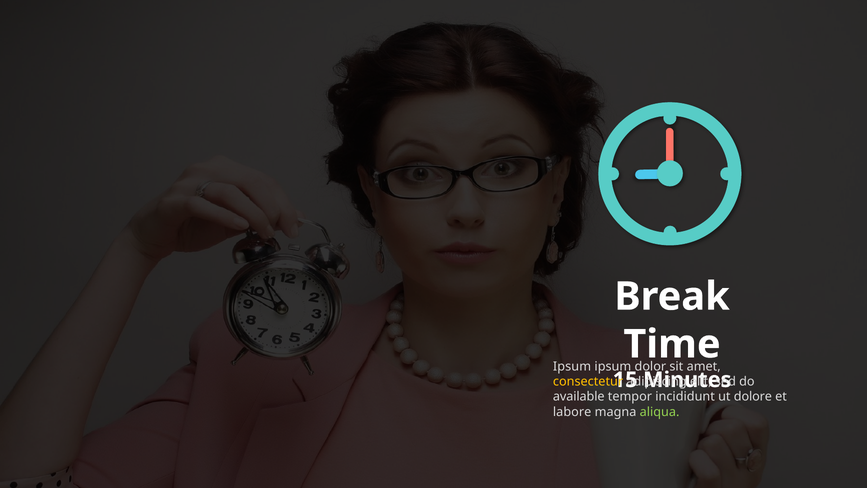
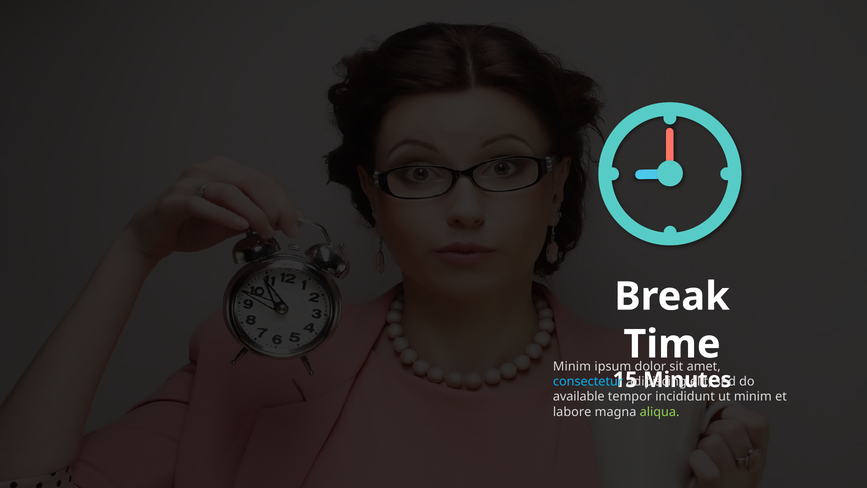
Ipsum: Ipsum -> Minim (572, 366)
consectetur colour: yellow -> light blue (588, 381)
dolore: dolore -> minim (753, 397)
